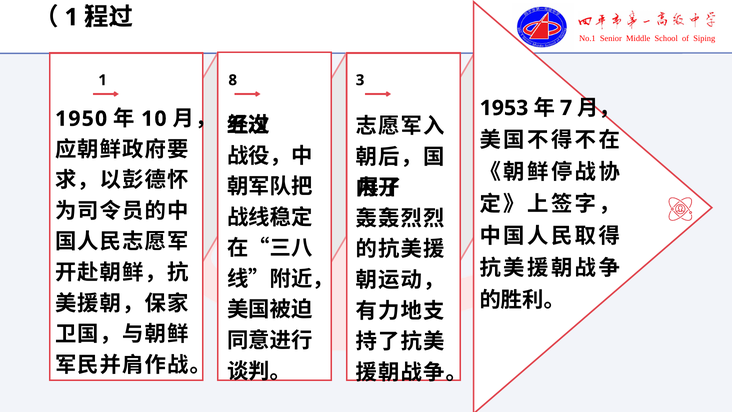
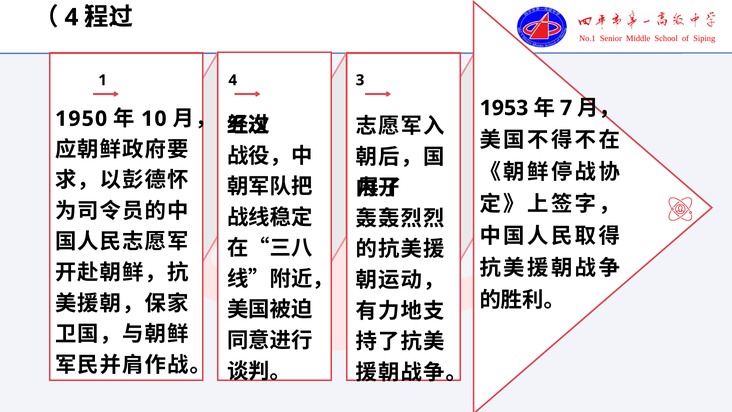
1: 1 -> 4 (71, 17)
1 8: 8 -> 4 (233, 80)
